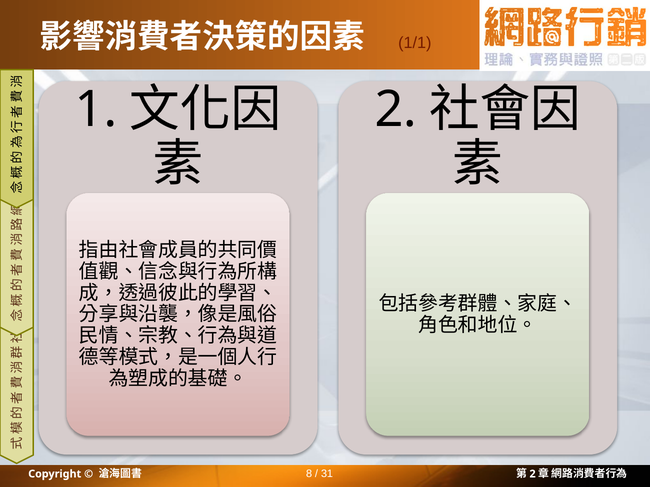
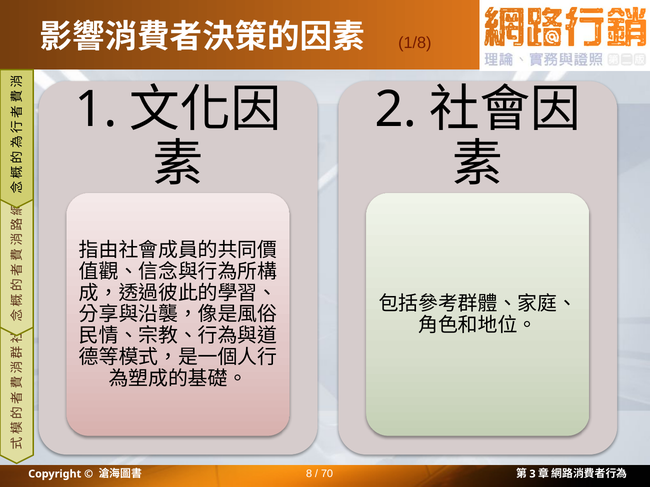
1/1: 1/1 -> 1/8 (415, 43)
31: 31 -> 70 (327, 474)
2: 2 -> 3 (533, 474)
